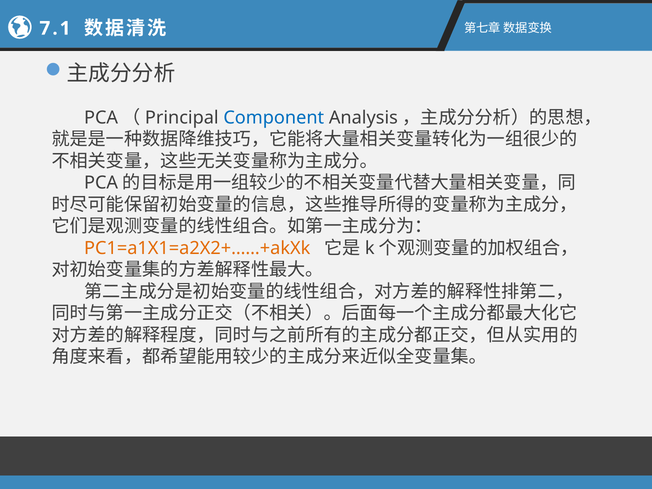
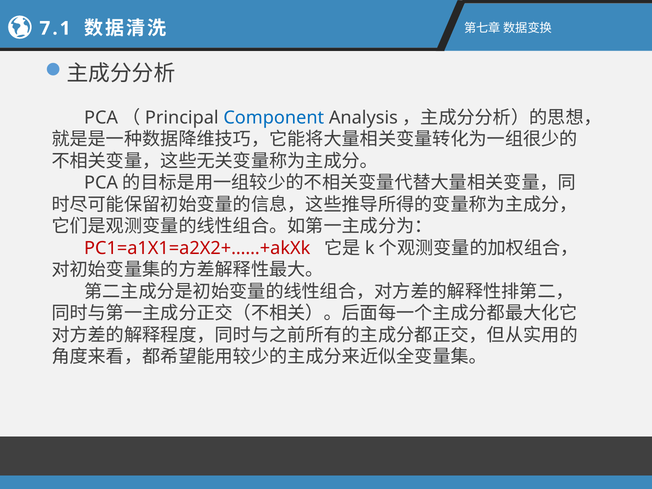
PC1=a1X1=a2X2+……+akXk colour: orange -> red (197, 248)
